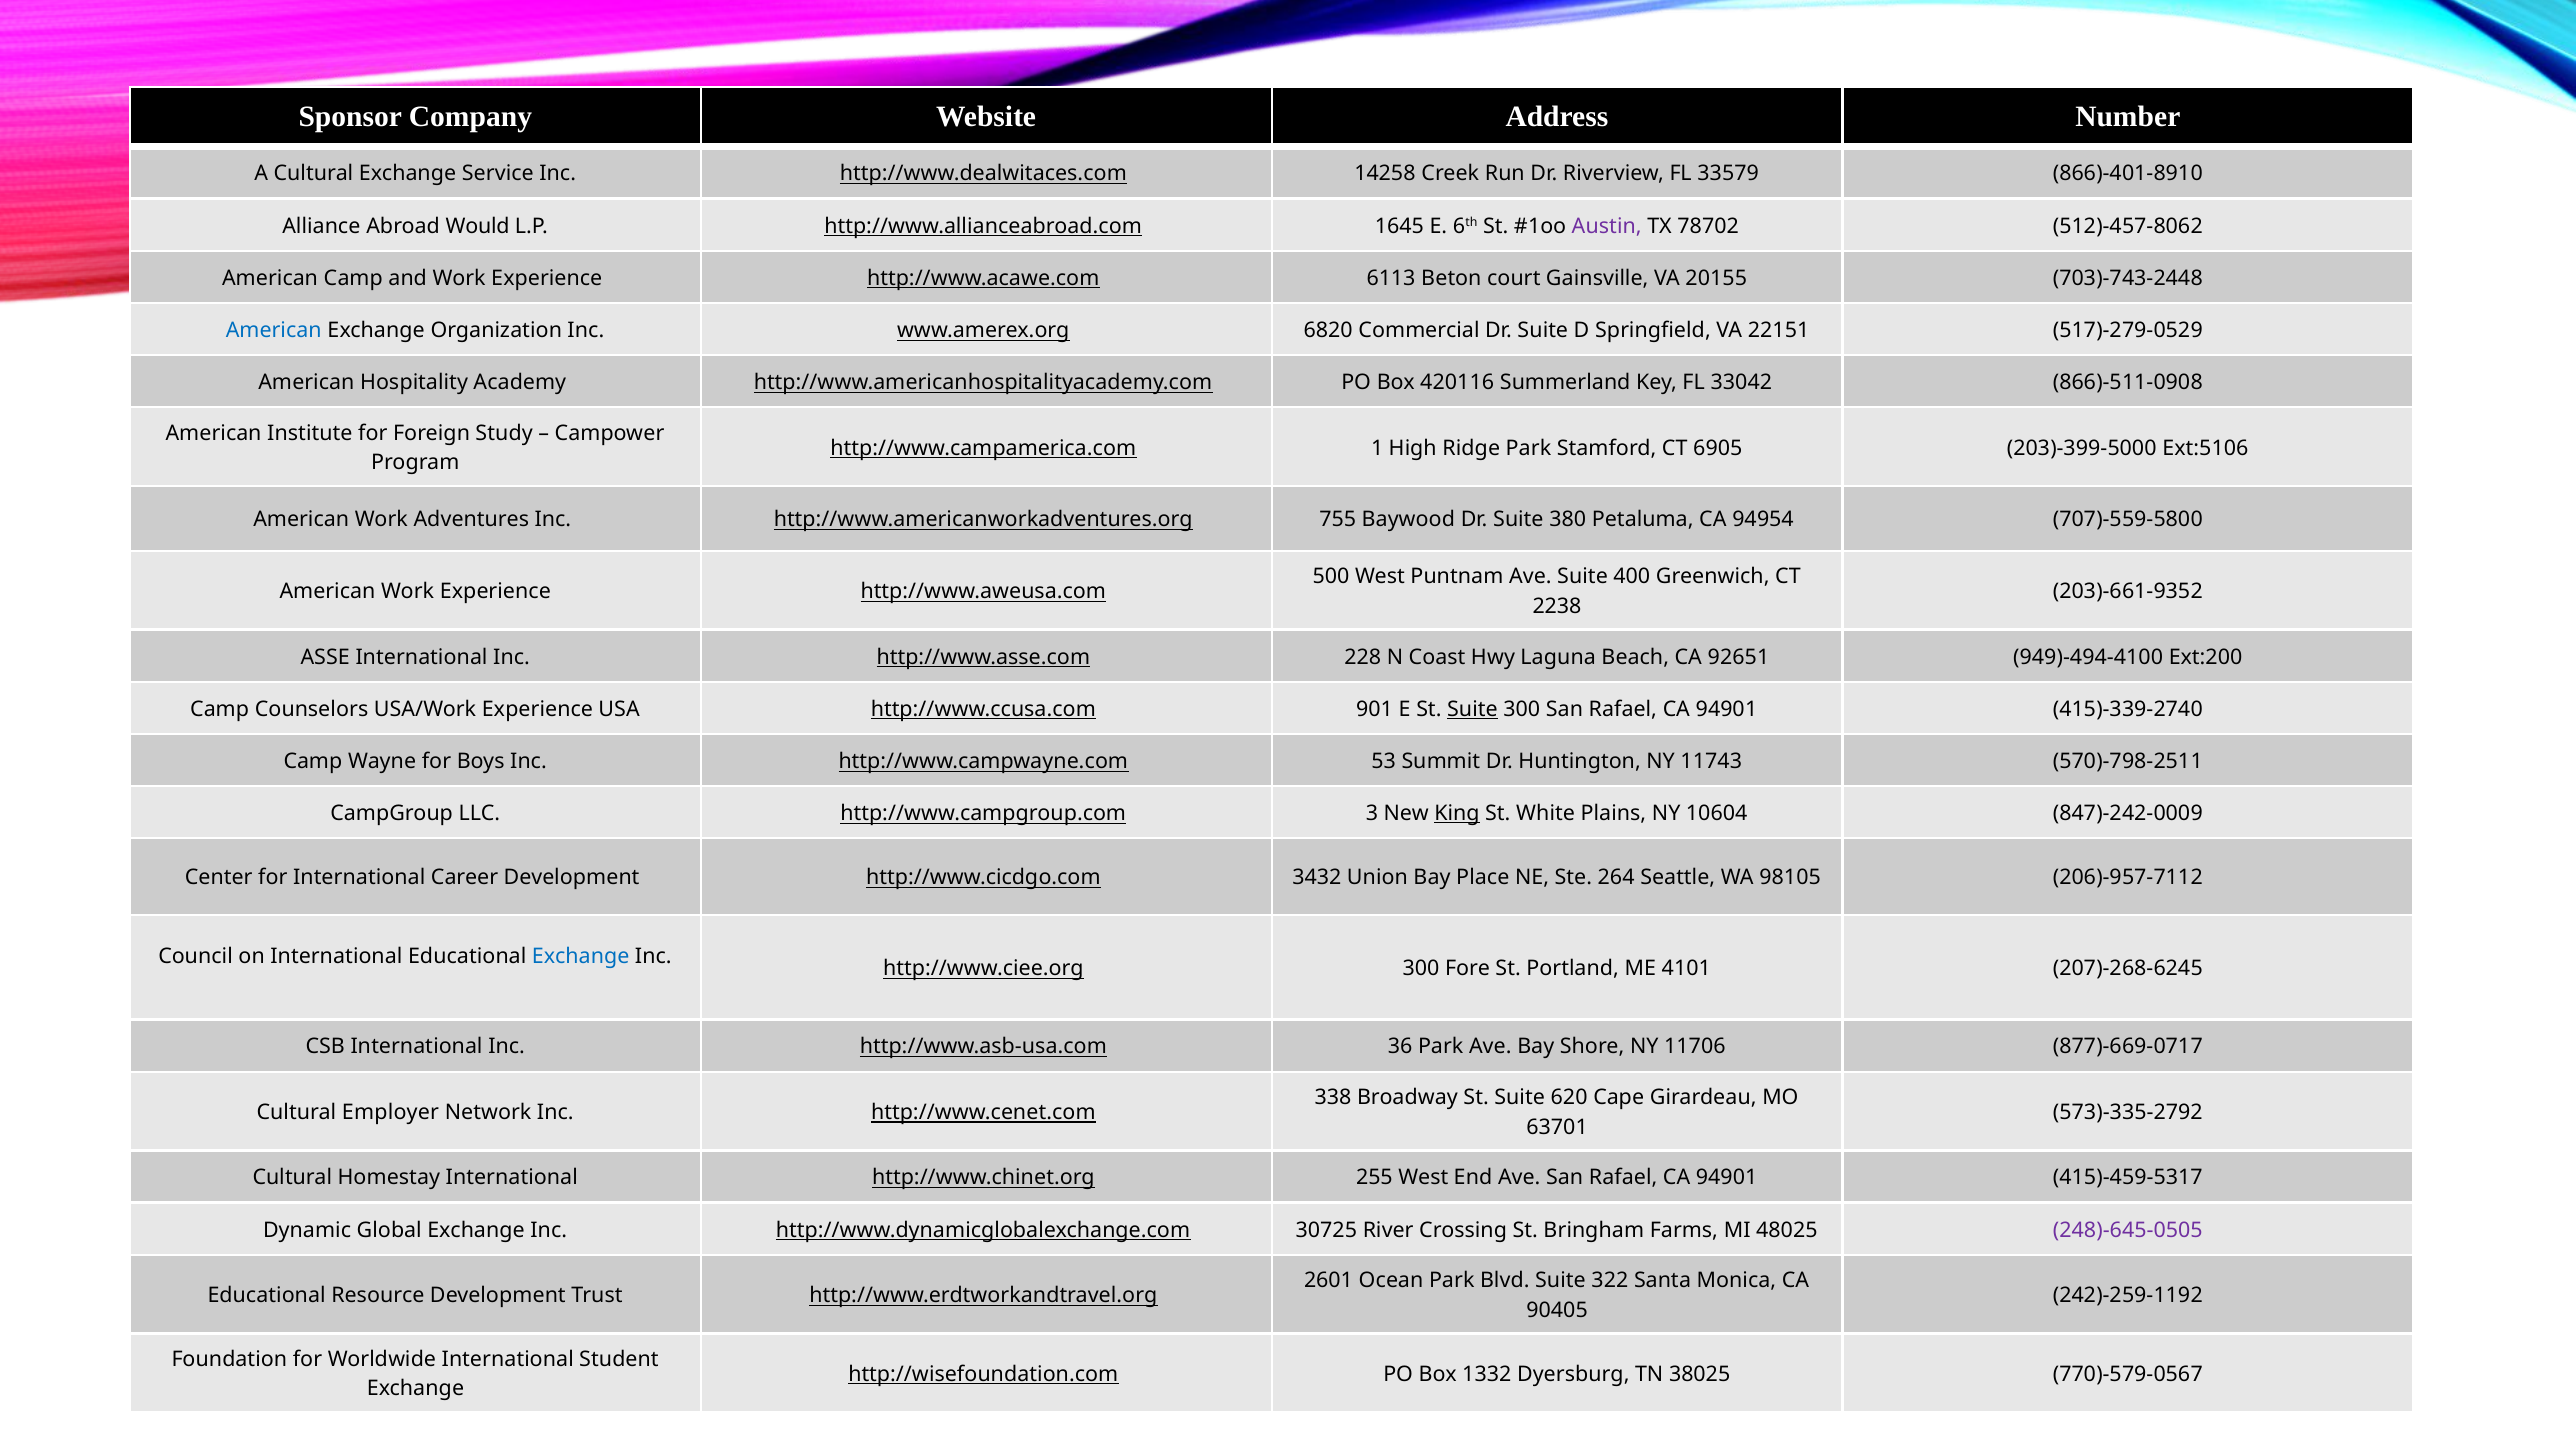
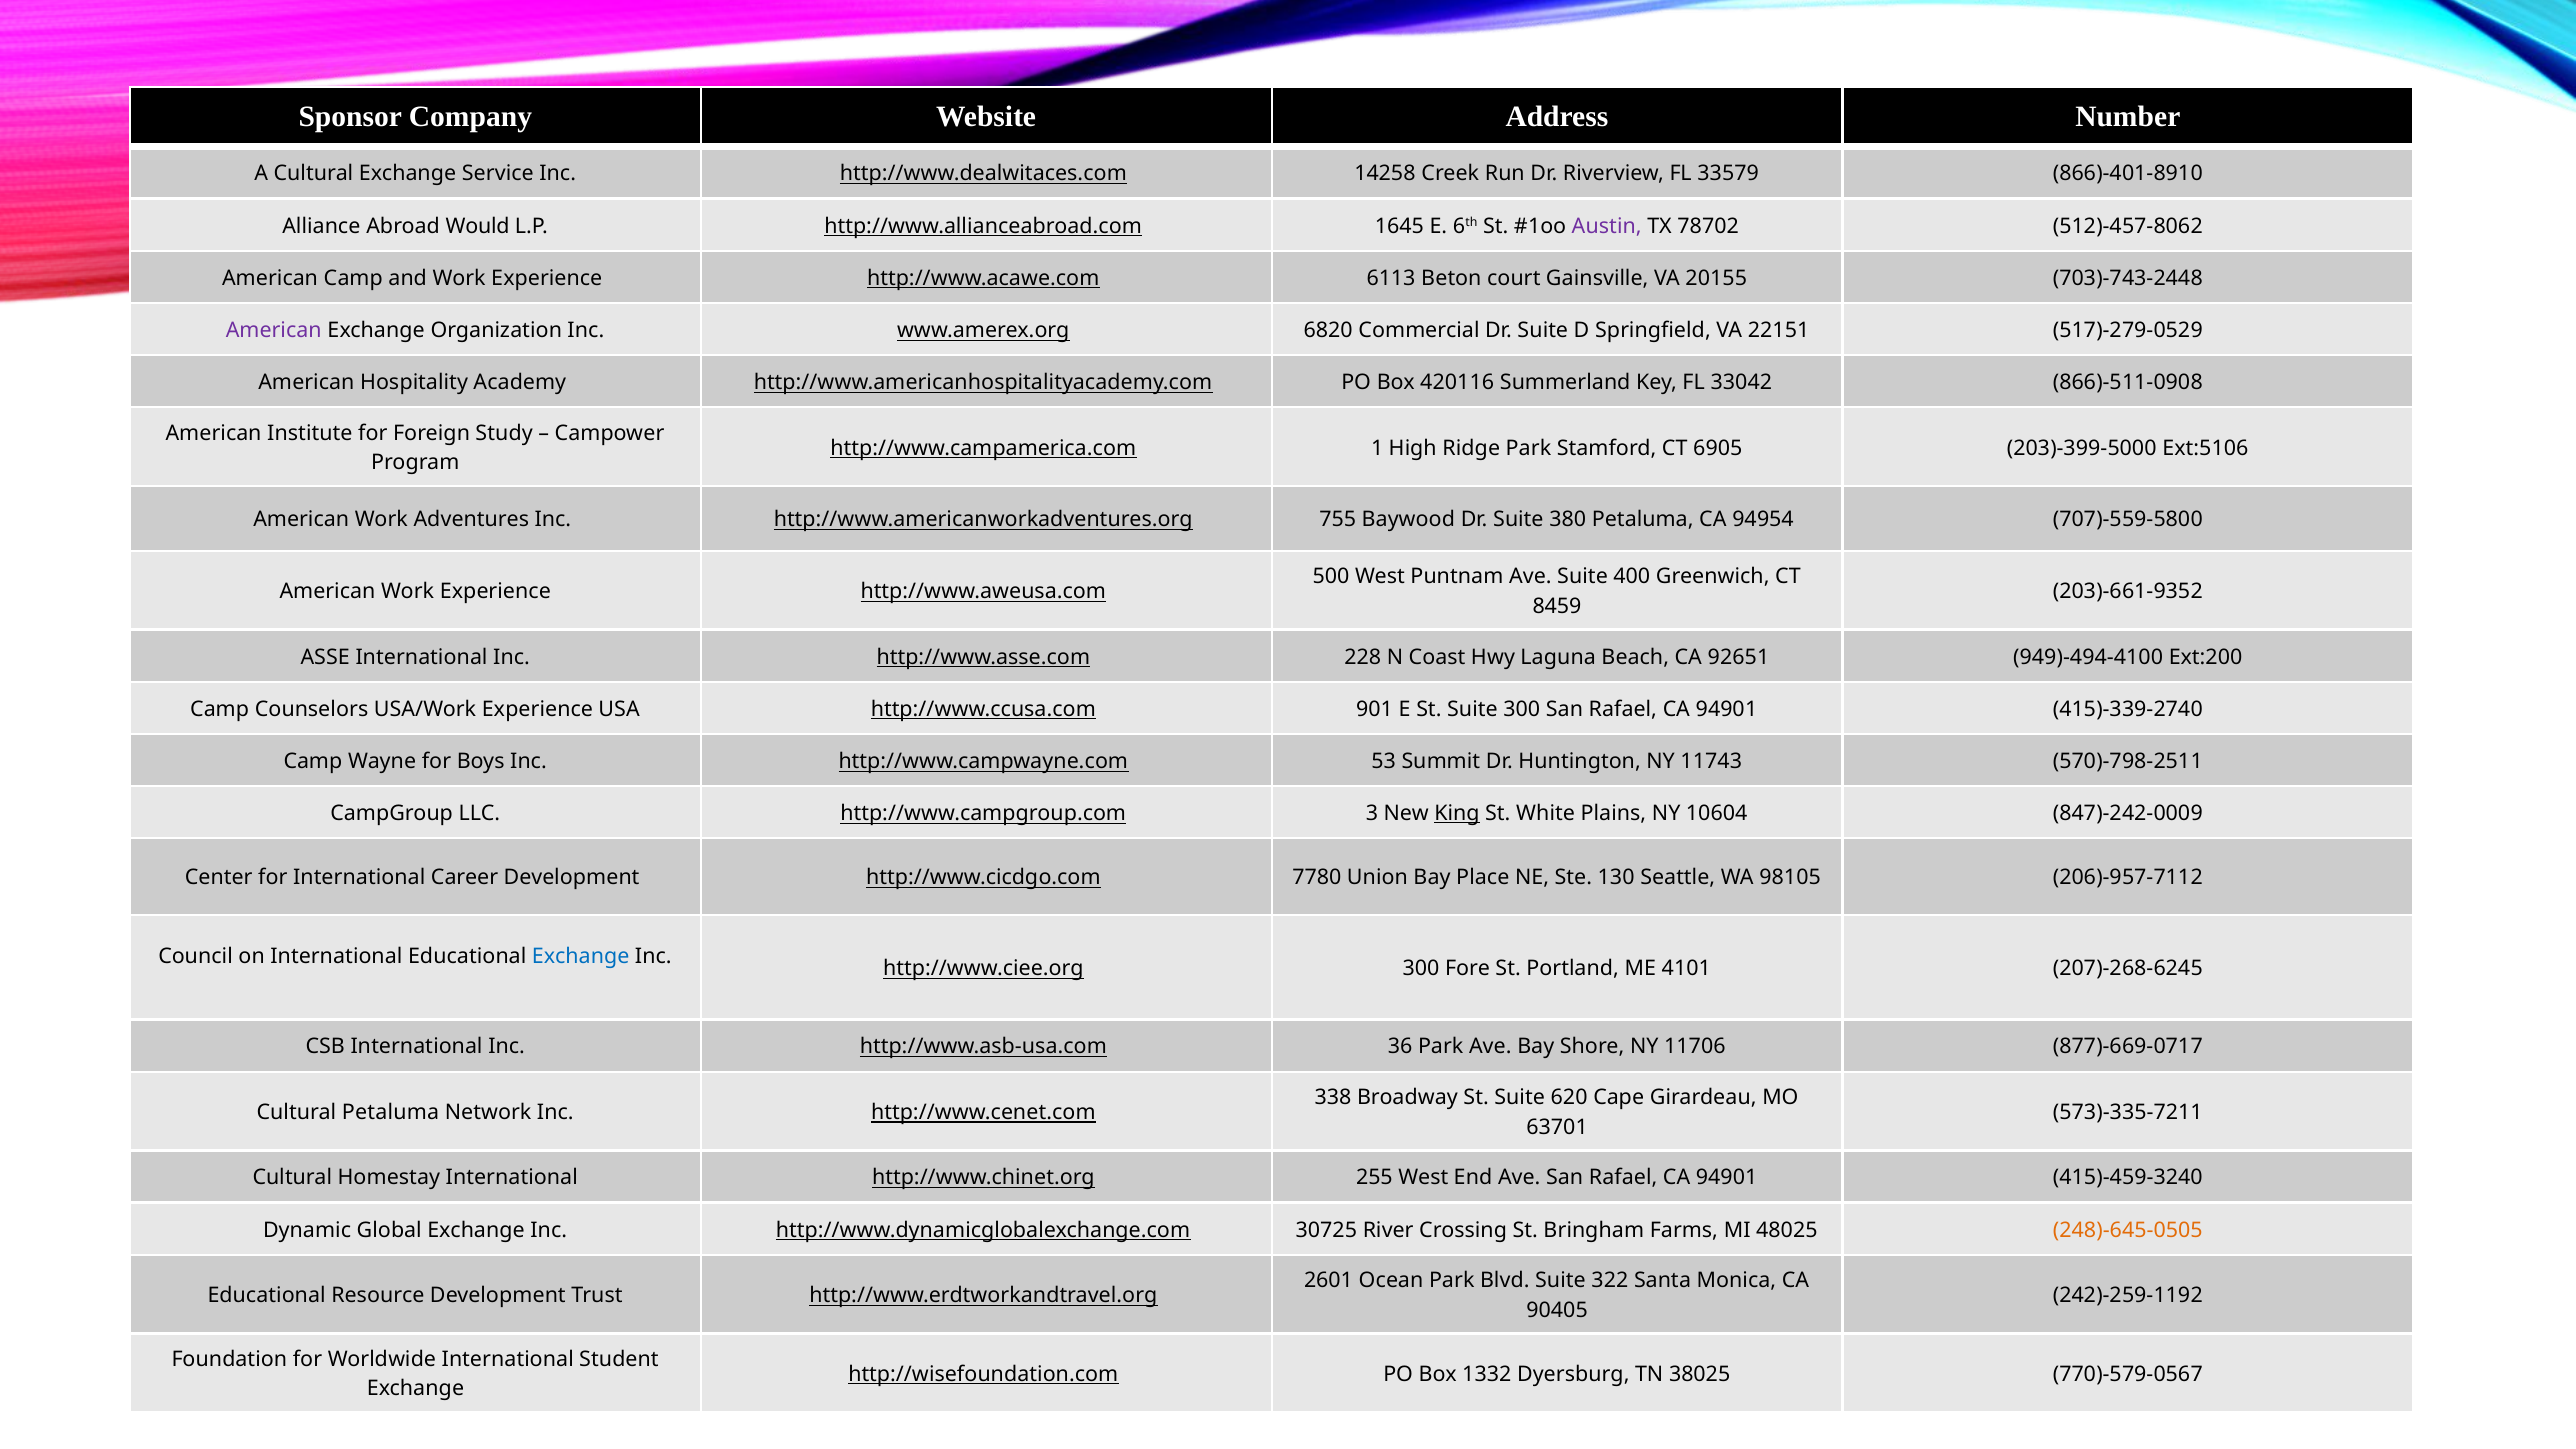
American colour: blue -> purple (274, 330)
2238: 2238 -> 8459 (1557, 606)
Suite underline: present -> none (1472, 709)
3432: 3432 -> 7780 (1317, 878)
264: 264 -> 130 (1616, 878)
Cultural Employer: Employer -> Petaluma (390, 1112)
573)-335-2792: 573)-335-2792 -> 573)-335-7211 (2128, 1112)
415)-459-5317: 415)-459-5317 -> 415)-459-3240 (2128, 1178)
248)-645-0505 colour: purple -> orange (2128, 1230)
